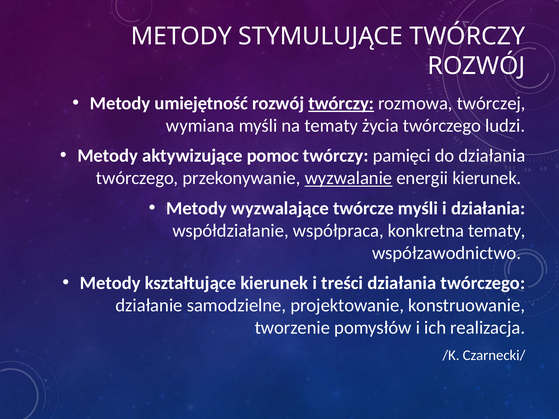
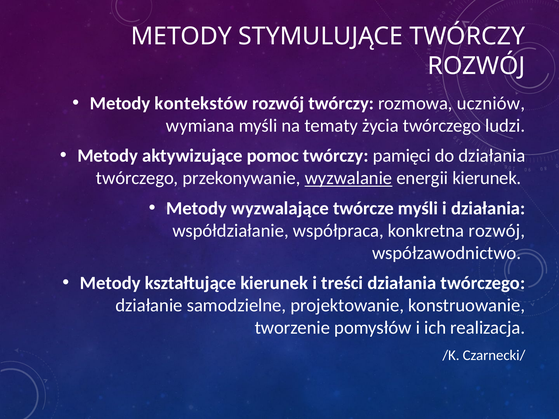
umiejętność: umiejętność -> kontekstów (201, 103)
twórczy underline: present -> none (341, 103)
twórczej: twórczej -> uczniów (491, 103)
konkretna tematy: tematy -> rozwój (497, 231)
